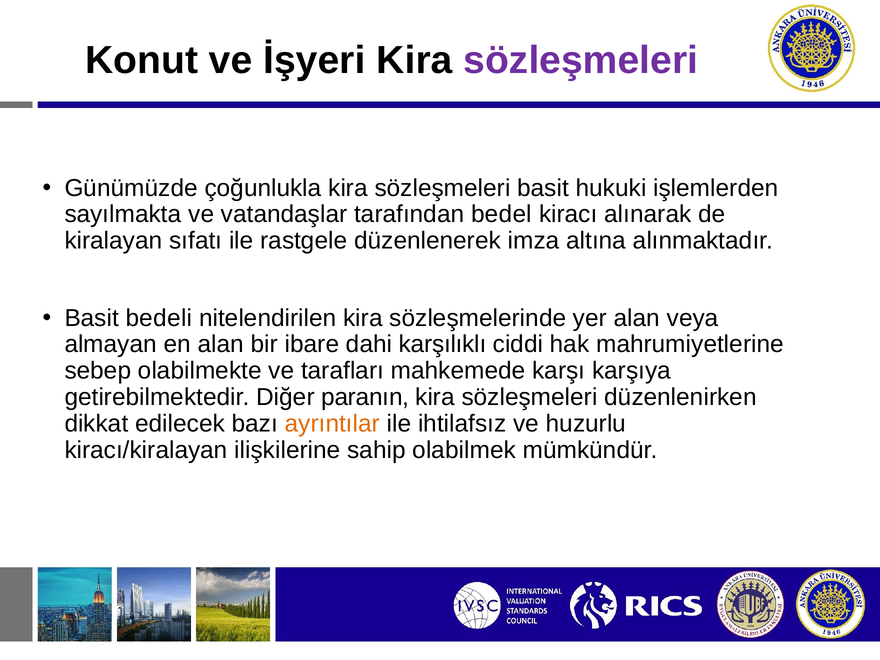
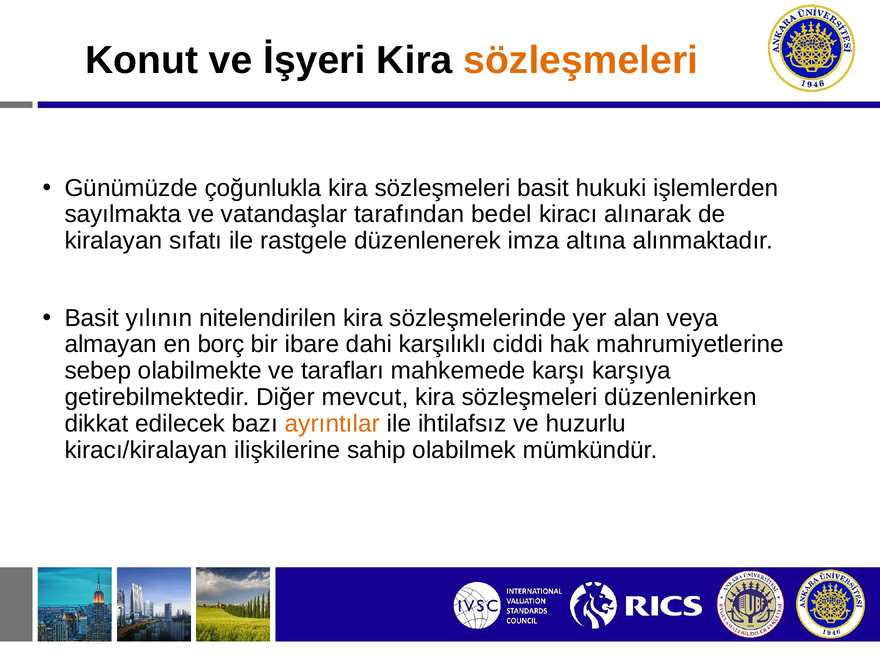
sözleşmeleri colour: purple -> orange (581, 61)
bedeli: bedeli -> yılının (159, 318)
en alan: alan -> borç (221, 344)
paranın: paranın -> mevcut (365, 397)
